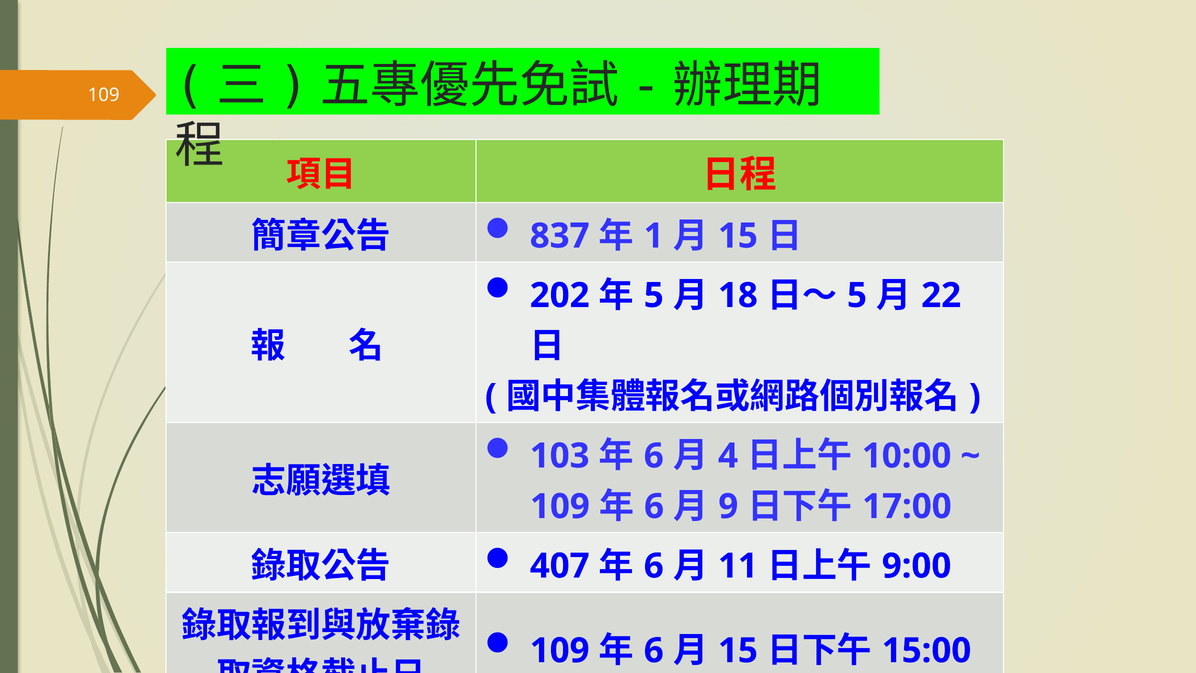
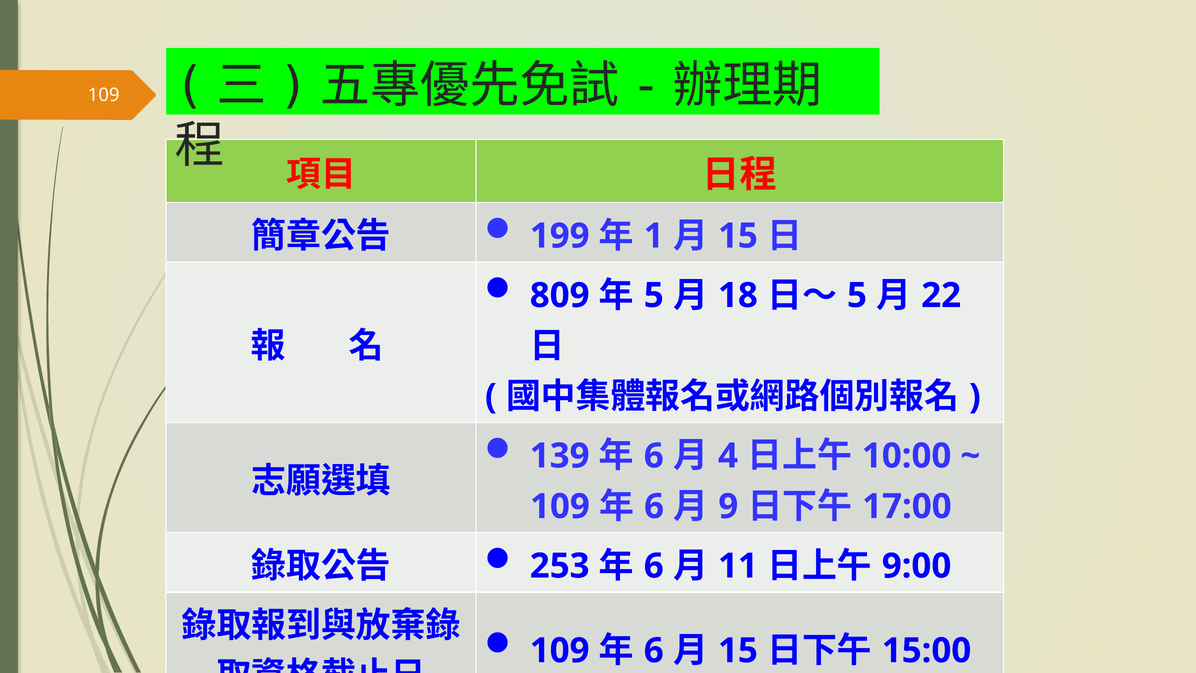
837: 837 -> 199 (560, 236)
202: 202 -> 809 (560, 295)
103: 103 -> 139 (560, 456)
407: 407 -> 253 (560, 566)
